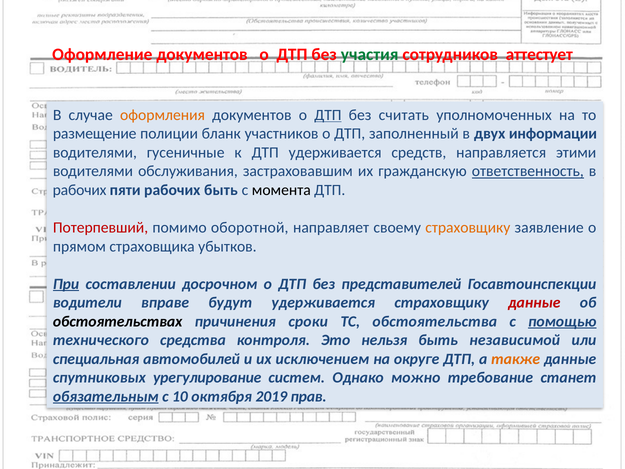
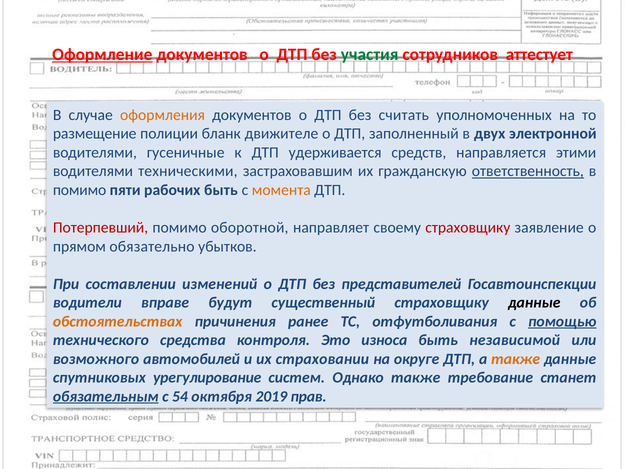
Оформление underline: none -> present (102, 54)
ДТП underline: present -> none (328, 115)
участников: участников -> движителе (282, 134)
информации: информации -> электронной (553, 134)
обслуживания: обслуживания -> техническими (188, 171)
рабочих: рабочих -> помимо (80, 190)
момента colour: black -> orange (281, 190)
страховщику colour: orange -> red (468, 227)
страховщика: страховщика -> обязательно (152, 246)
При underline: present -> none (66, 284)
досрочном: досрочном -> изменений (220, 284)
будут удерживается: удерживается -> существенный (323, 302)
данные colour: red -> black (534, 302)
обстоятельствах colour: black -> orange (118, 321)
сроки: сроки -> ранее (308, 321)
обстоятельства: обстоятельства -> отфутболивания (435, 321)
нельзя: нельзя -> износа (384, 340)
специальная: специальная -> возможного (96, 359)
исключением: исключением -> страховании (322, 359)
Однако можно: можно -> также (416, 377)
10: 10 -> 54 (180, 396)
